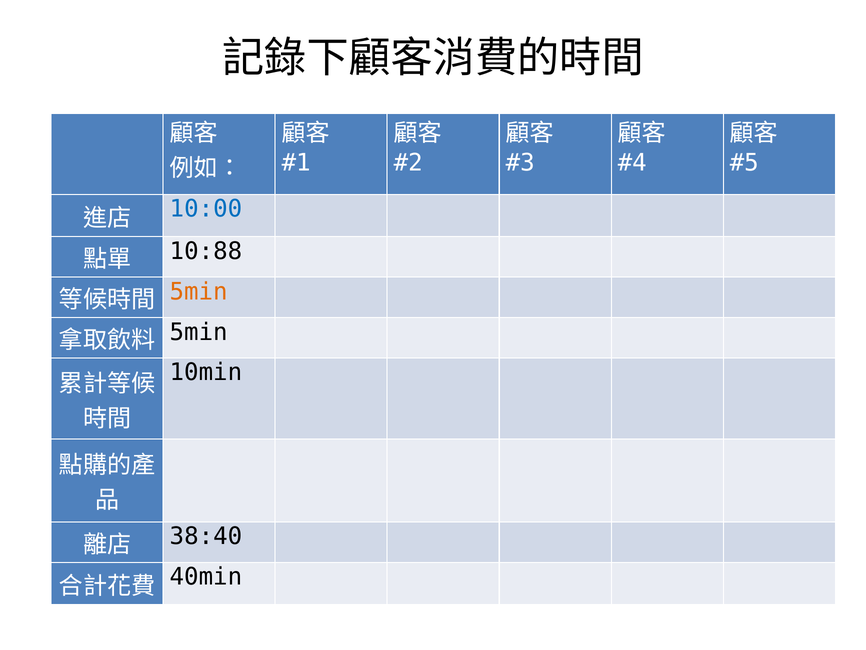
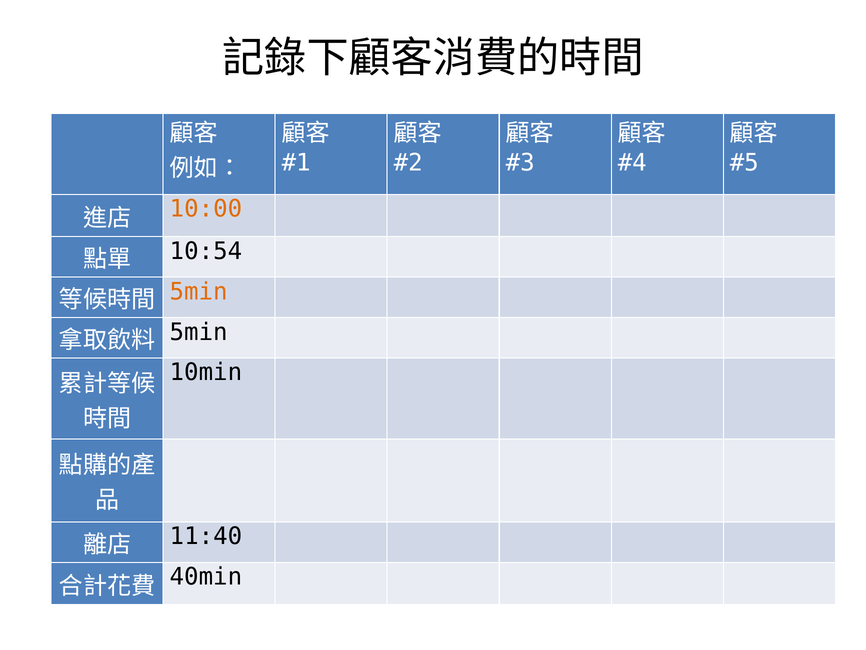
10:00 colour: blue -> orange (206, 209)
10:88: 10:88 -> 10:54 (206, 251)
38:40: 38:40 -> 11:40 (206, 536)
